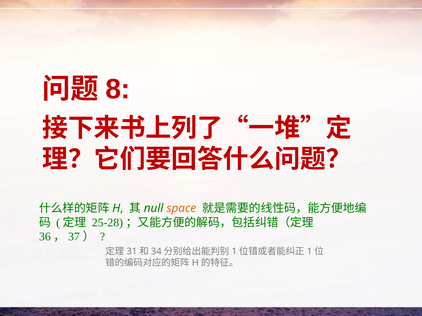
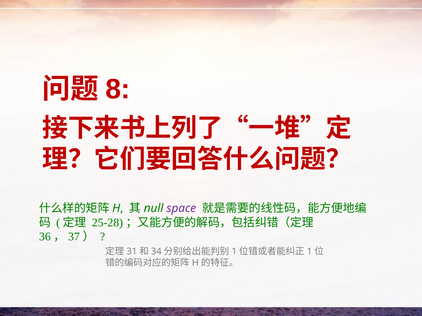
space colour: orange -> purple (181, 209)
